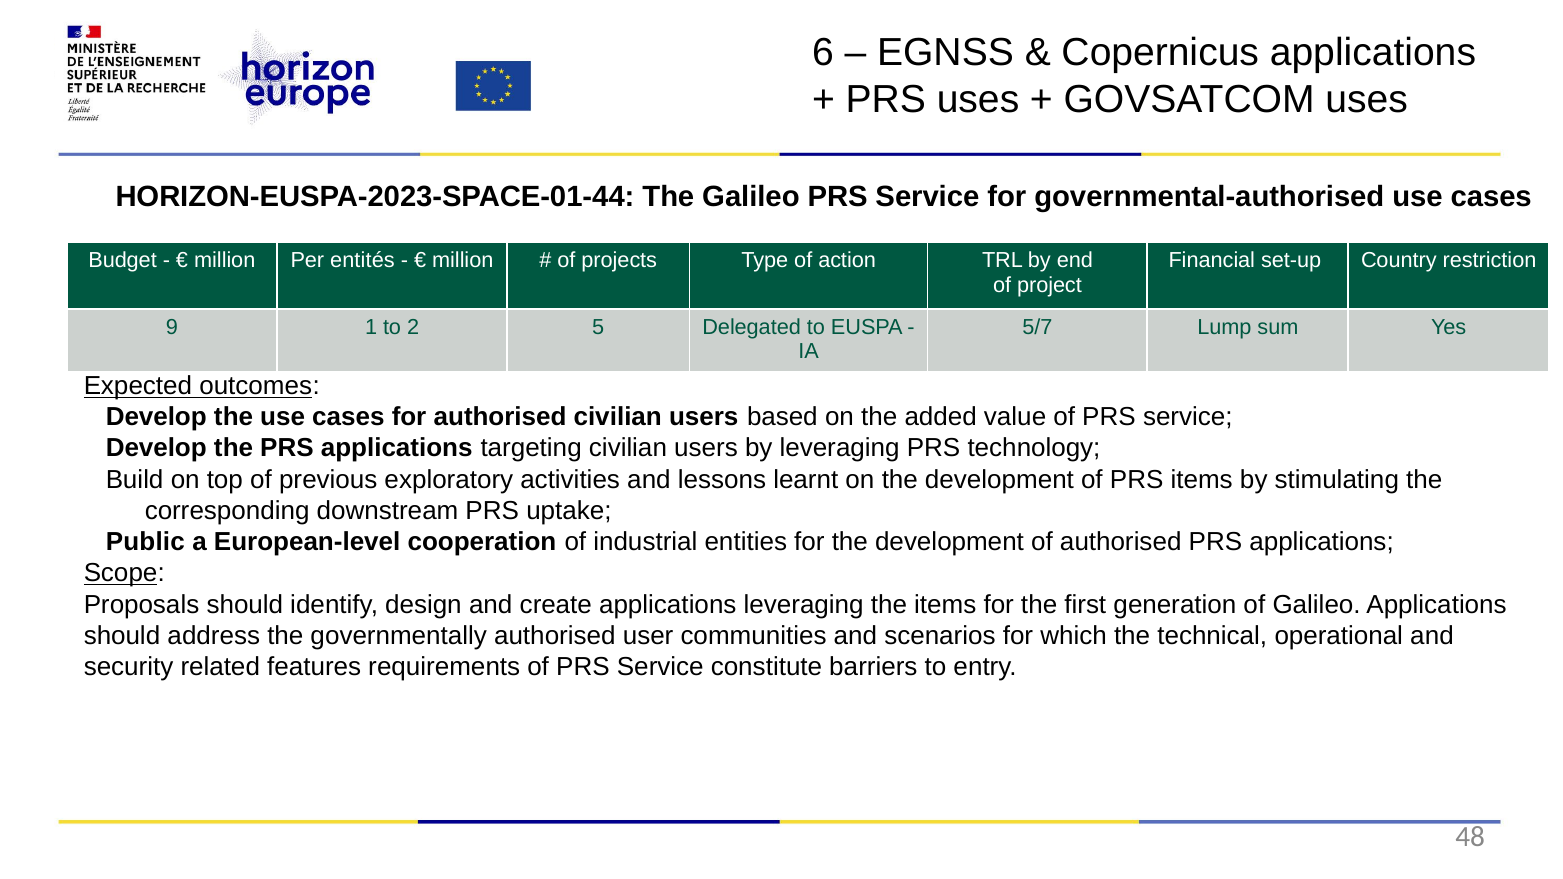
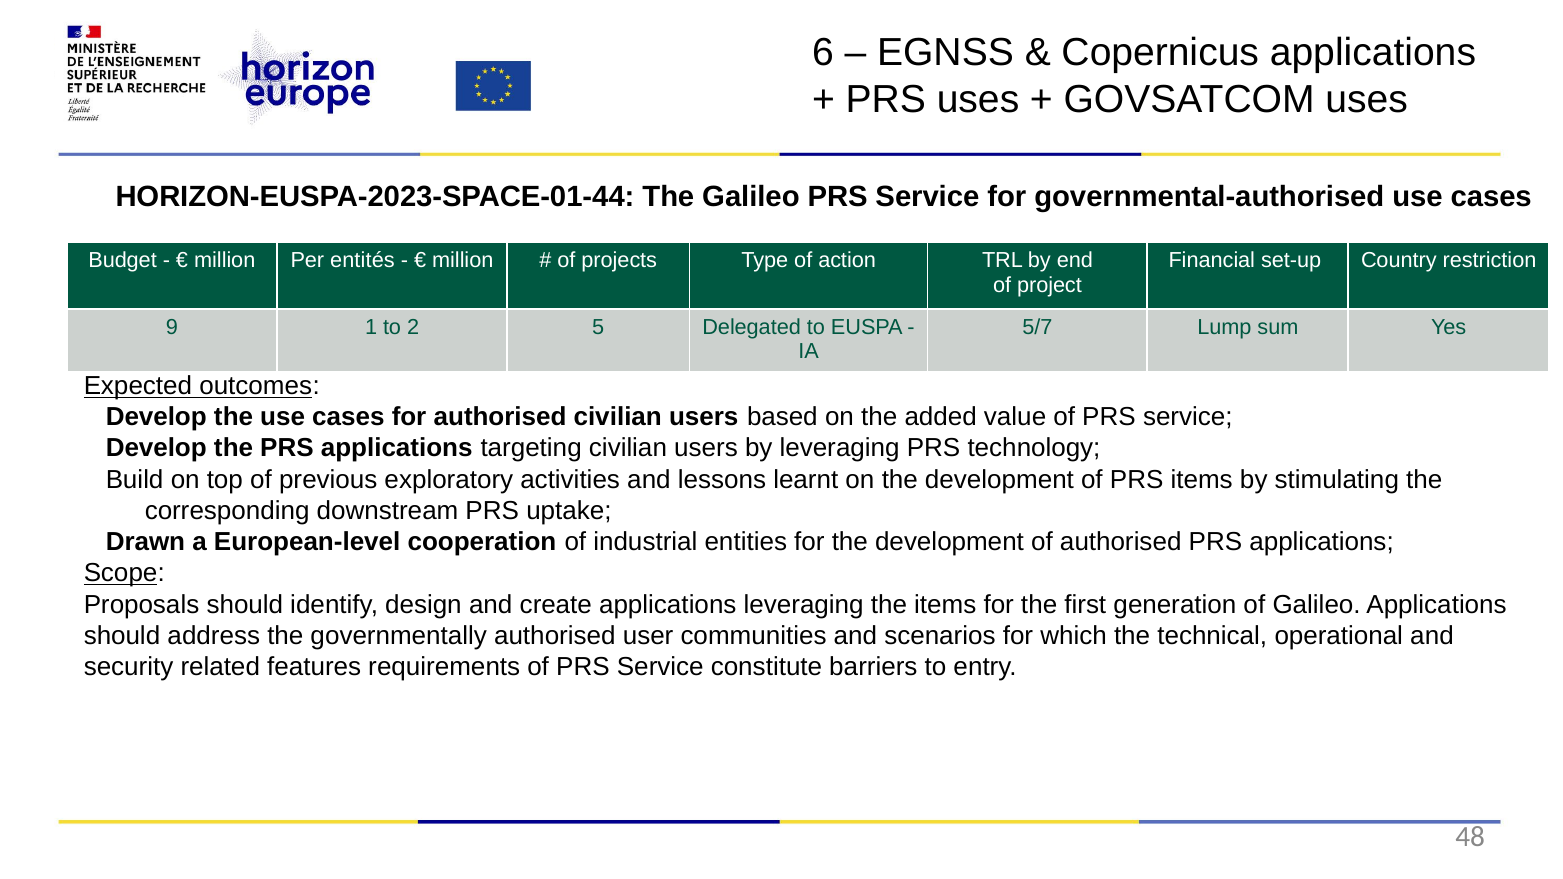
Public: Public -> Drawn (145, 542)
